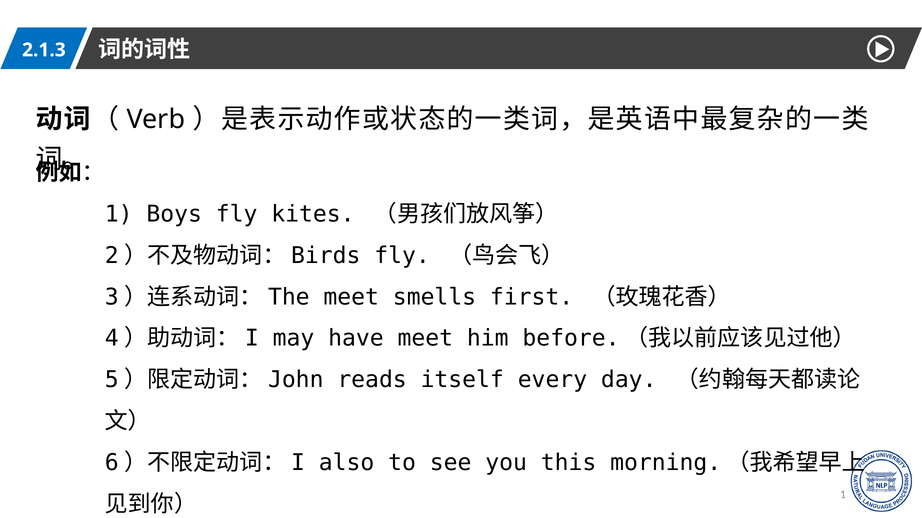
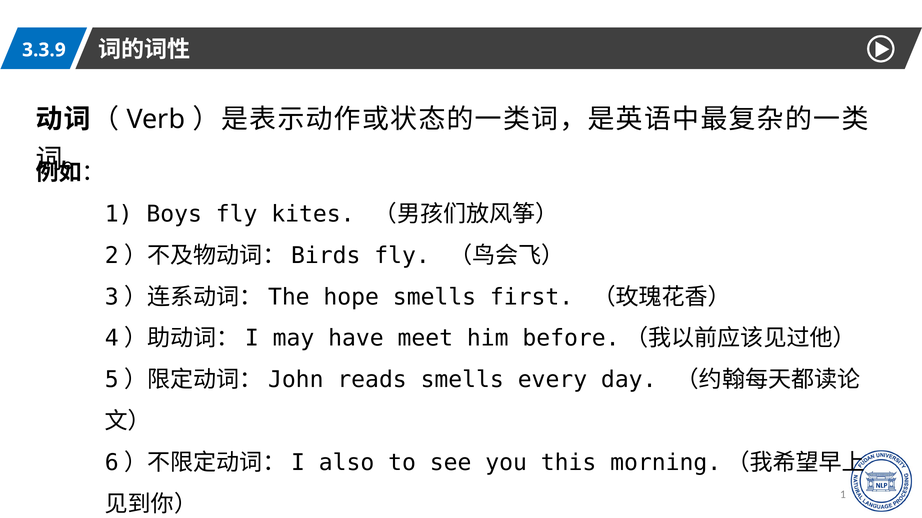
2.1.3: 2.1.3 -> 3.3.9 (44, 50)
meet: meet -> hope (351, 297)
reads itself: itself -> smells (462, 380)
